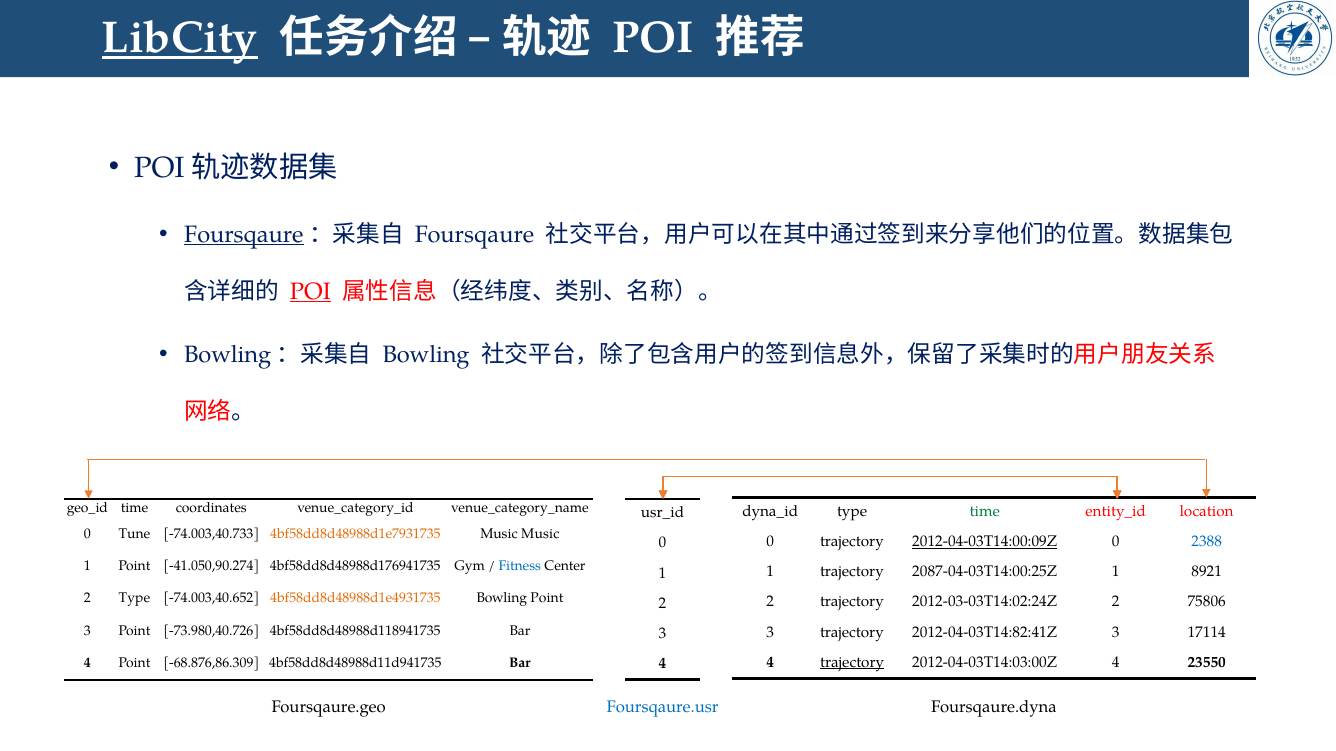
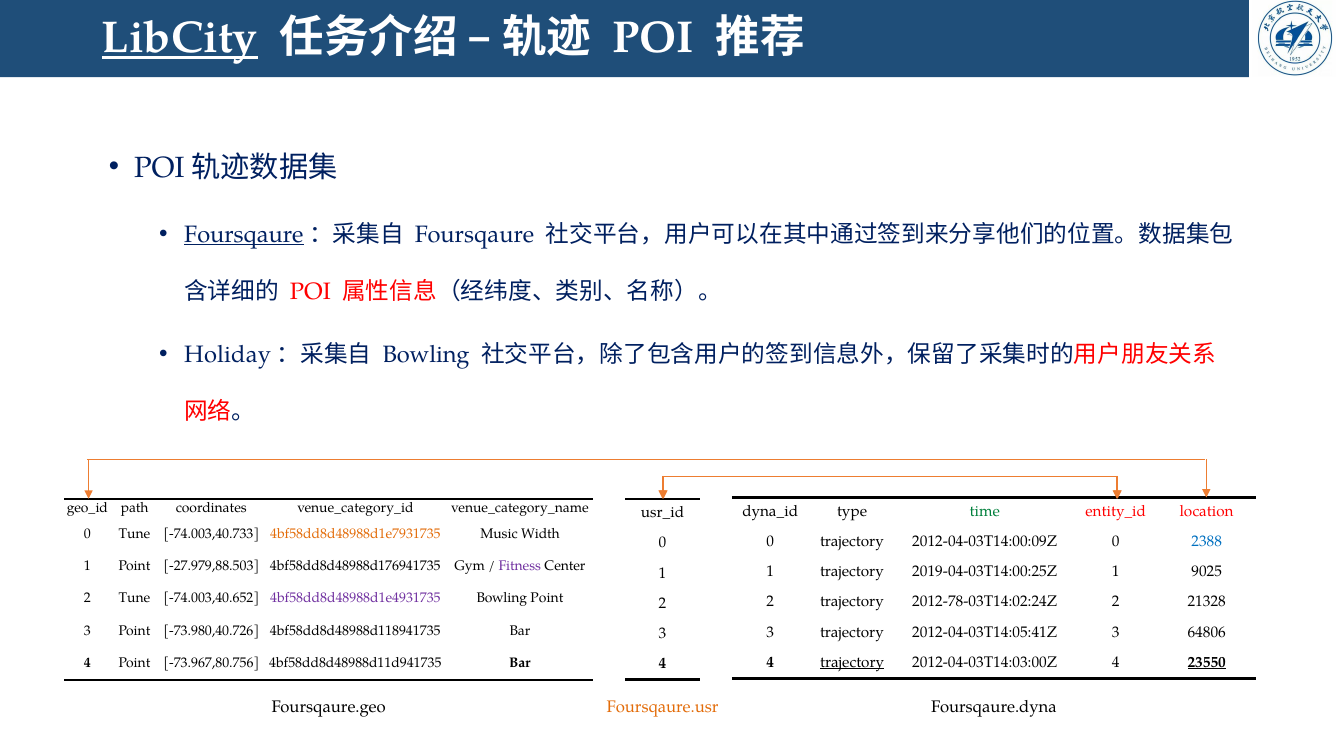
POI underline: present -> none (310, 292)
Bowling: Bowling -> Holiday (228, 355)
time: time -> path (135, 508)
Music Music: Music -> Width (540, 534)
2012-04-03T14:00:09Z underline: present -> none (985, 542)
-41.050,90.274: -41.050,90.274 -> -27.979,88.503 (211, 566)
Fitness colour: blue -> purple (520, 566)
2087-04-03T14:00:25Z: 2087-04-03T14:00:25Z -> 2019-04-03T14:00:25Z (985, 572)
8921: 8921 -> 9025 (1207, 572)
2 Type: Type -> Tune (135, 599)
4bf58dd8d48988d1e4931735 colour: orange -> purple (355, 599)
2012-03-03T14:02:24Z: 2012-03-03T14:02:24Z -> 2012-78-03T14:02:24Z (985, 602)
75806: 75806 -> 21328 (1207, 602)
2012-04-03T14:82:41Z: 2012-04-03T14:82:41Z -> 2012-04-03T14:05:41Z (985, 633)
17114: 17114 -> 64806 (1207, 633)
23550 underline: none -> present (1207, 663)
-68.876,86.309: -68.876,86.309 -> -73.967,80.756 (211, 663)
Foursqaure.usr colour: blue -> orange (663, 707)
